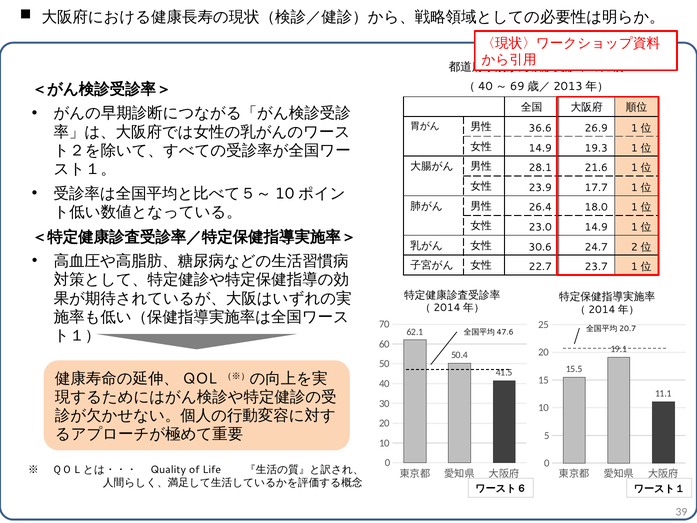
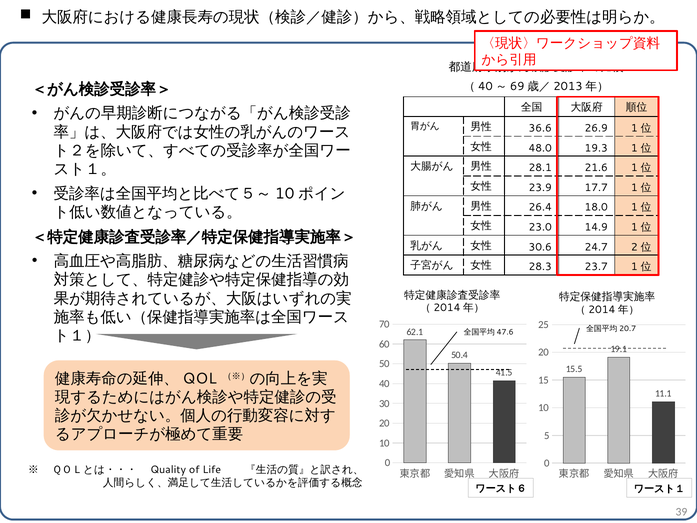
14.9: 14.9 -> 48.0 (540, 148)
22.7: 22.7 -> 28.3 (540, 267)
